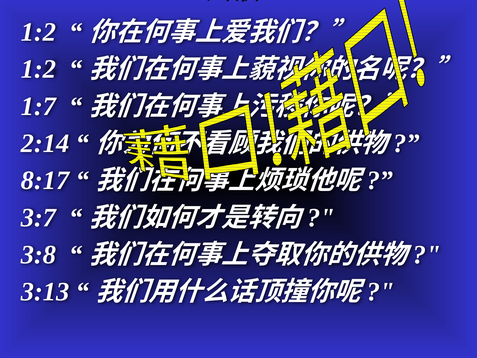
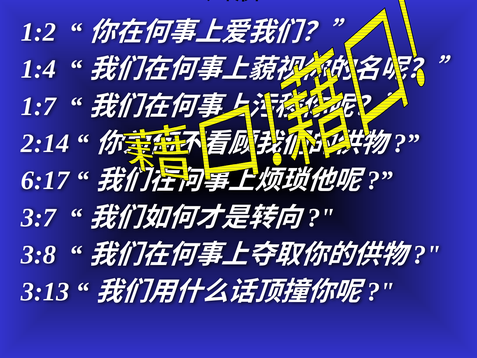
1:2: 1:2 -> 1:4 (39, 69)
8:17: 8:17 -> 6:17 (45, 180)
